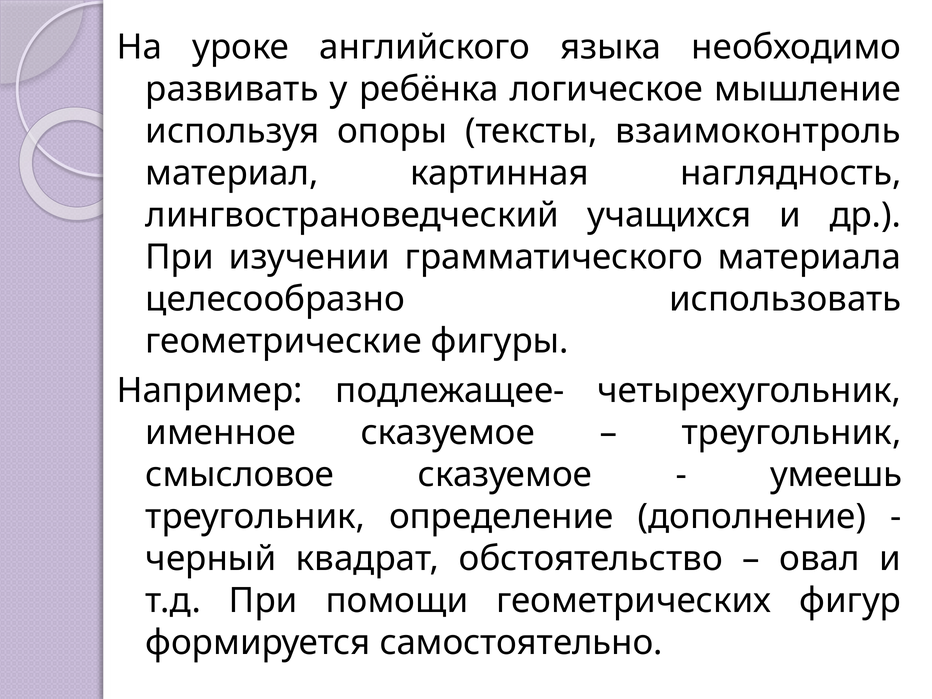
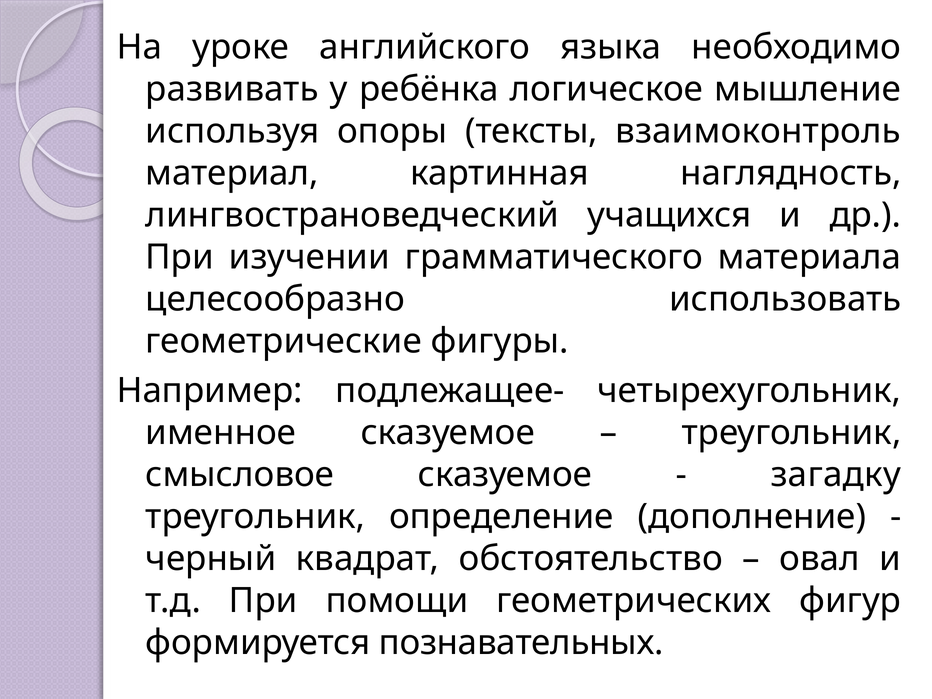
умеешь: умеешь -> загадку (836, 475)
самостоятельно: самостоятельно -> познавательных (521, 643)
